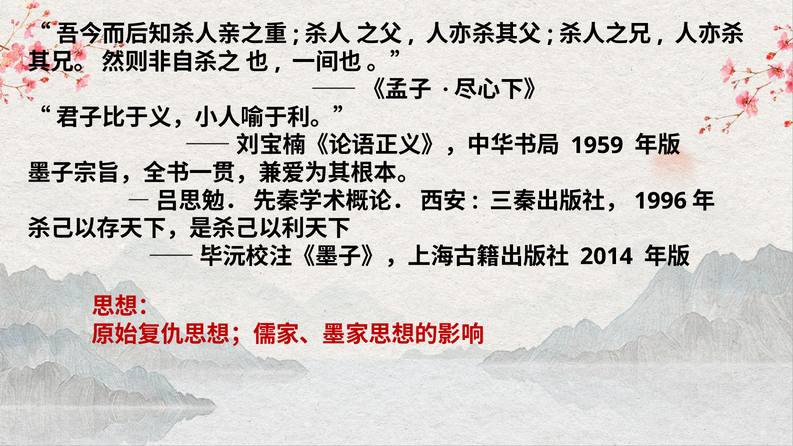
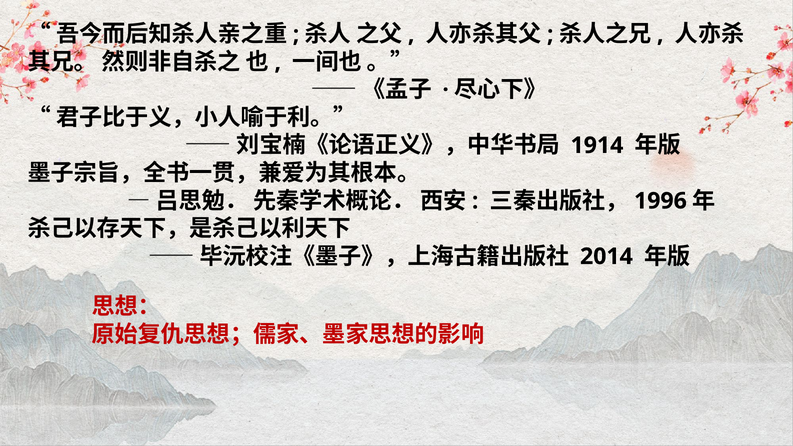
1959: 1959 -> 1914 (597, 145)
